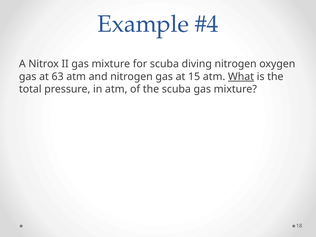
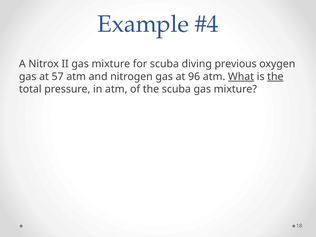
diving nitrogen: nitrogen -> previous (236, 64)
63: 63 -> 57 (58, 77)
15: 15 -> 96 (194, 77)
the underline: none -> present (275, 77)
